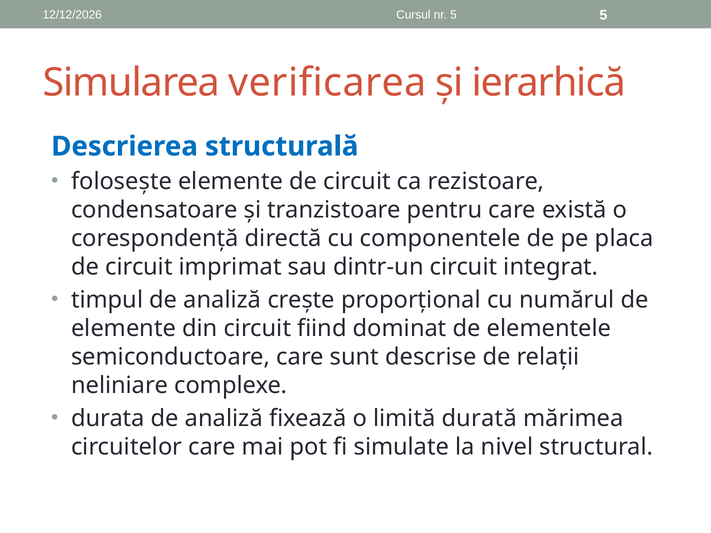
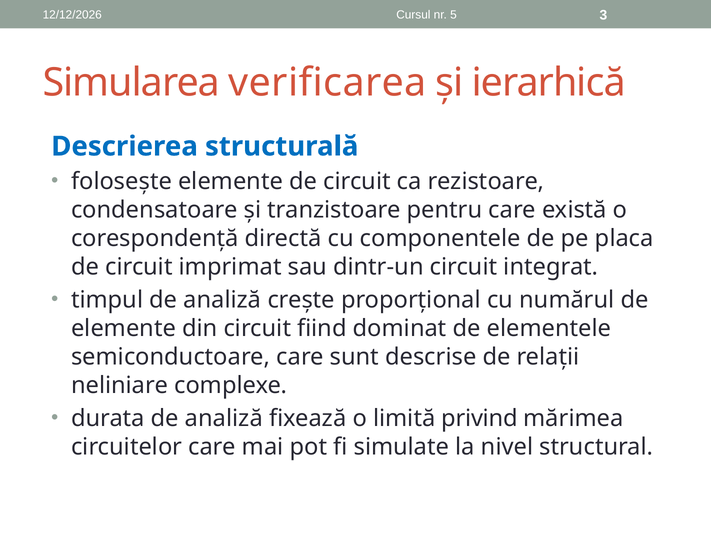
5 5: 5 -> 3 (603, 15)
durată: durată -> privind (480, 419)
